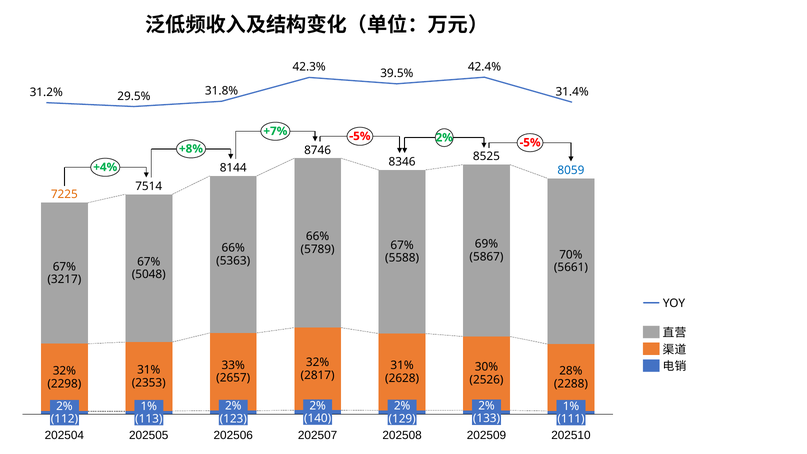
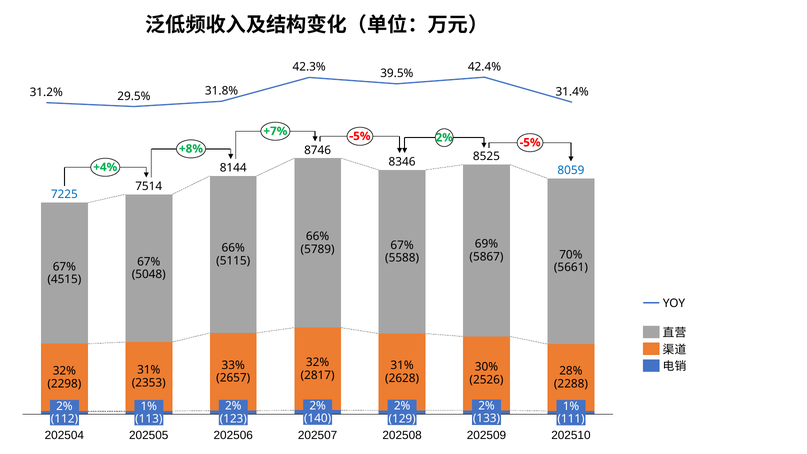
7225 colour: orange -> blue (64, 195)
5363: 5363 -> 5115 (233, 261)
3217: 3217 -> 4515 (64, 279)
